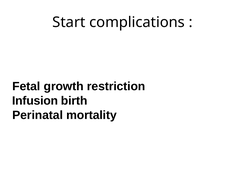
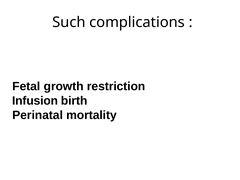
Start: Start -> Such (69, 22)
